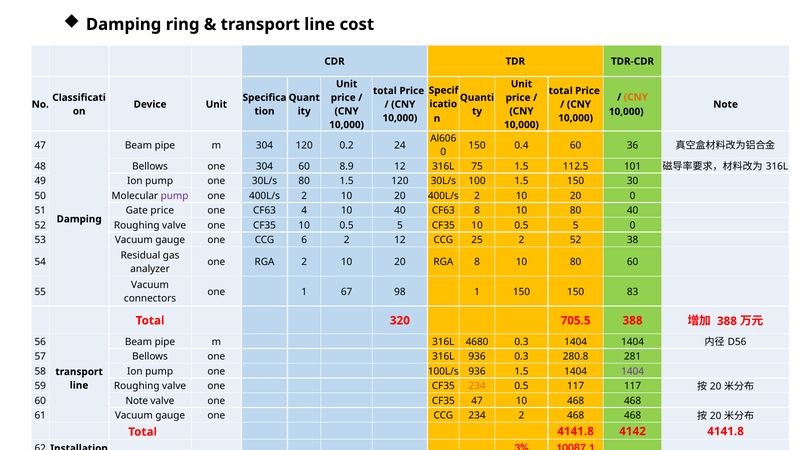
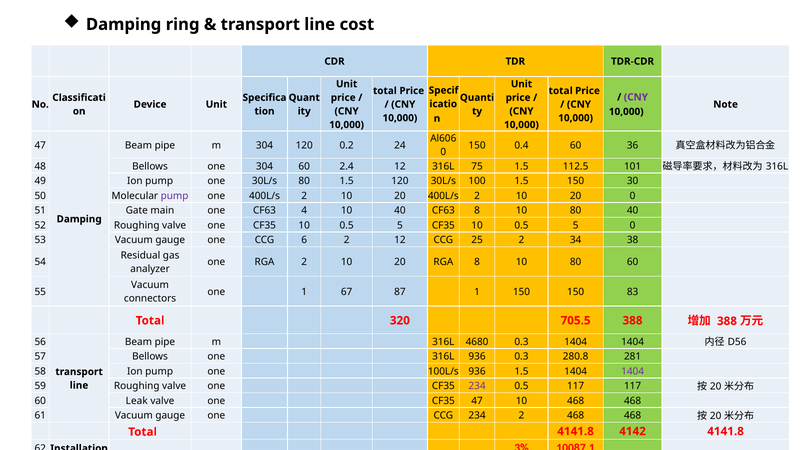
CNY colour: orange -> purple (636, 97)
8.9: 8.9 -> 2.4 (347, 166)
Gate price: price -> main (162, 211)
2 52: 52 -> 34 (576, 240)
98: 98 -> 87 (400, 292)
234 colour: orange -> purple (477, 386)
60 Note: Note -> Leak (137, 401)
